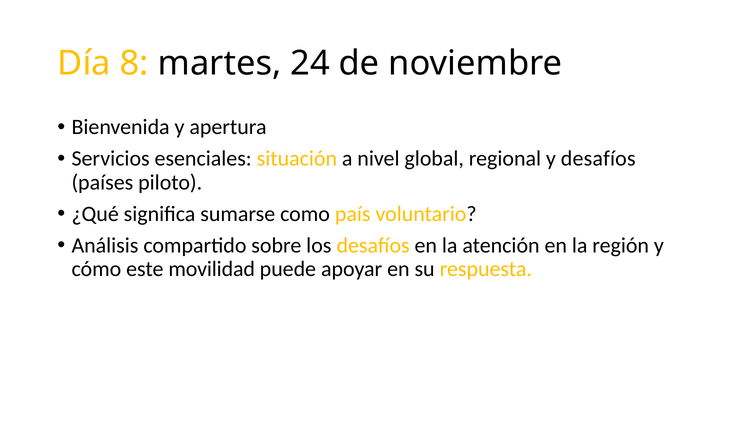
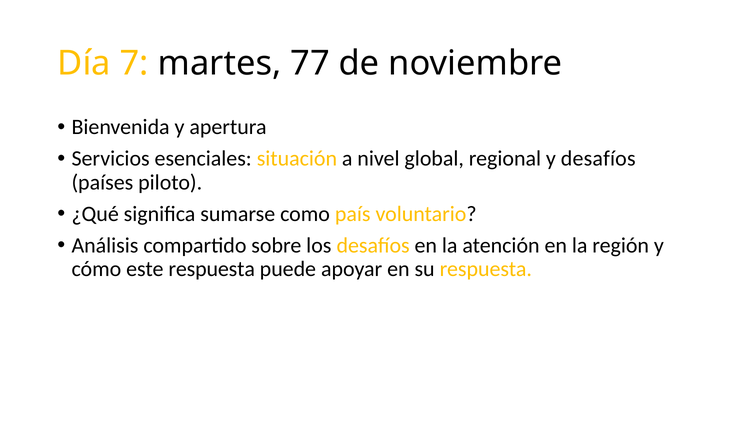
8: 8 -> 7 (134, 63)
24: 24 -> 77 (310, 63)
este movilidad: movilidad -> respuesta (212, 269)
